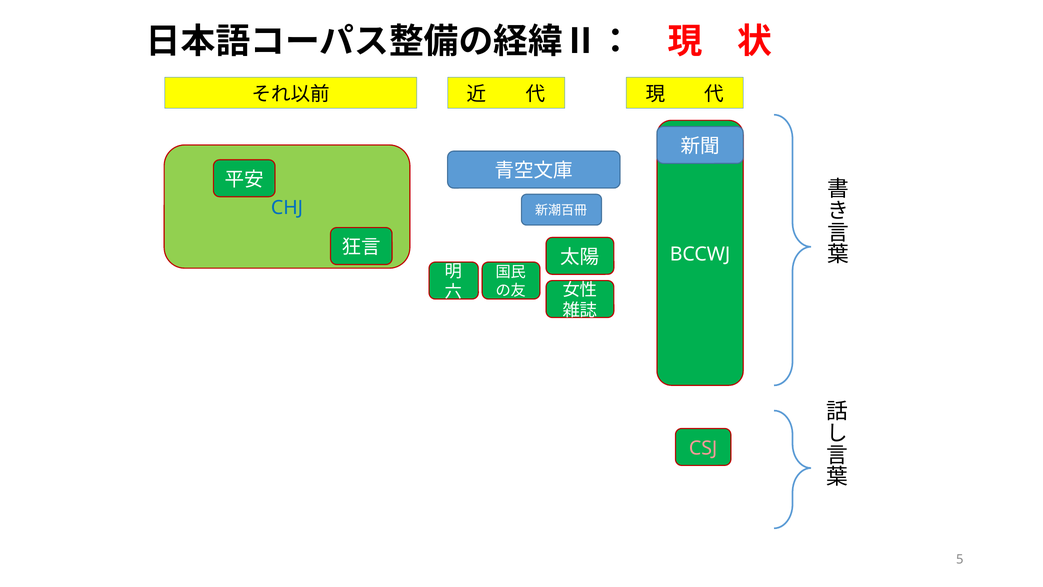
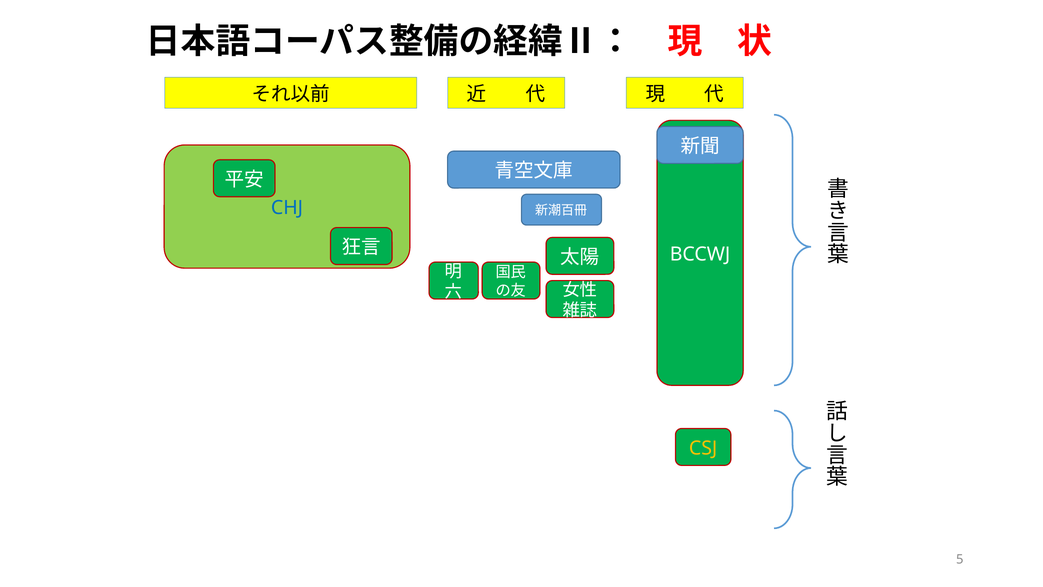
CSJ colour: pink -> yellow (703, 448)
